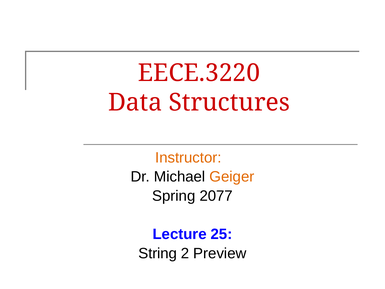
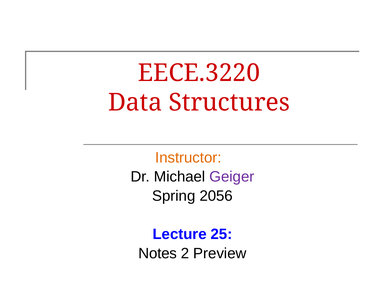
Geiger colour: orange -> purple (232, 177)
2077: 2077 -> 2056 (216, 196)
String: String -> Notes (158, 253)
